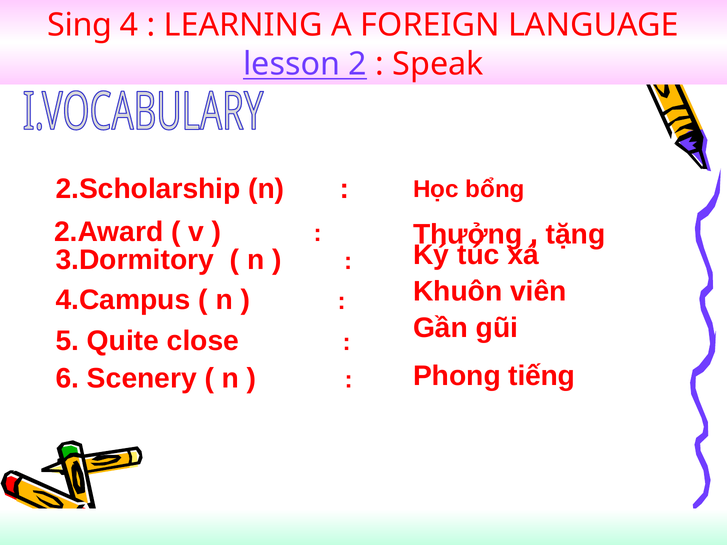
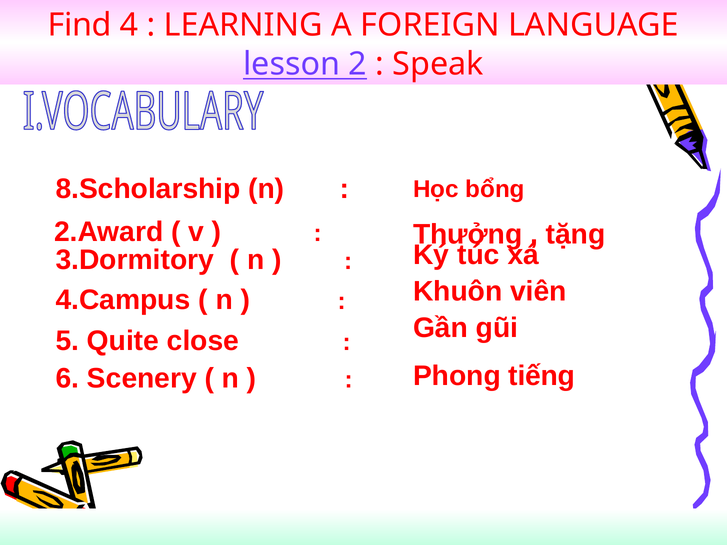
Sing: Sing -> Find (80, 25)
2.Scholarship: 2.Scholarship -> 8.Scholarship (148, 189)
